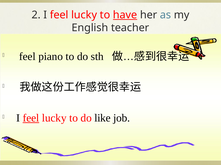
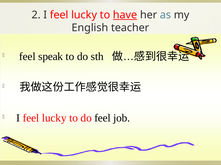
piano: piano -> speak (51, 57)
feel underline: present -> none (31, 119)
do like: like -> feel (103, 119)
